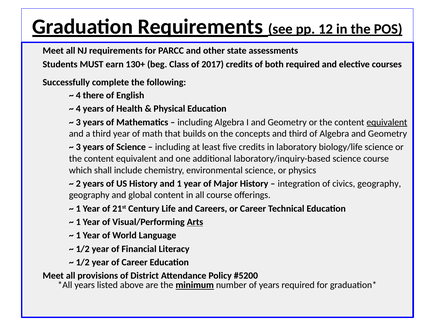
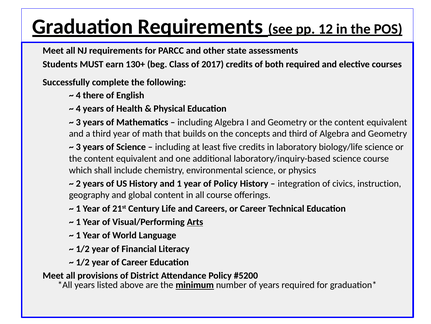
equivalent underline: present -> none (387, 122)
of Major: Major -> Policy (226, 183)
civics geography: geography -> instruction (379, 183)
